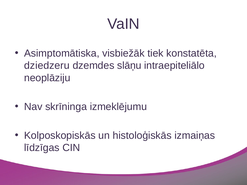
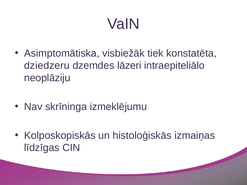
slāņu: slāņu -> lāzeri (129, 66)
